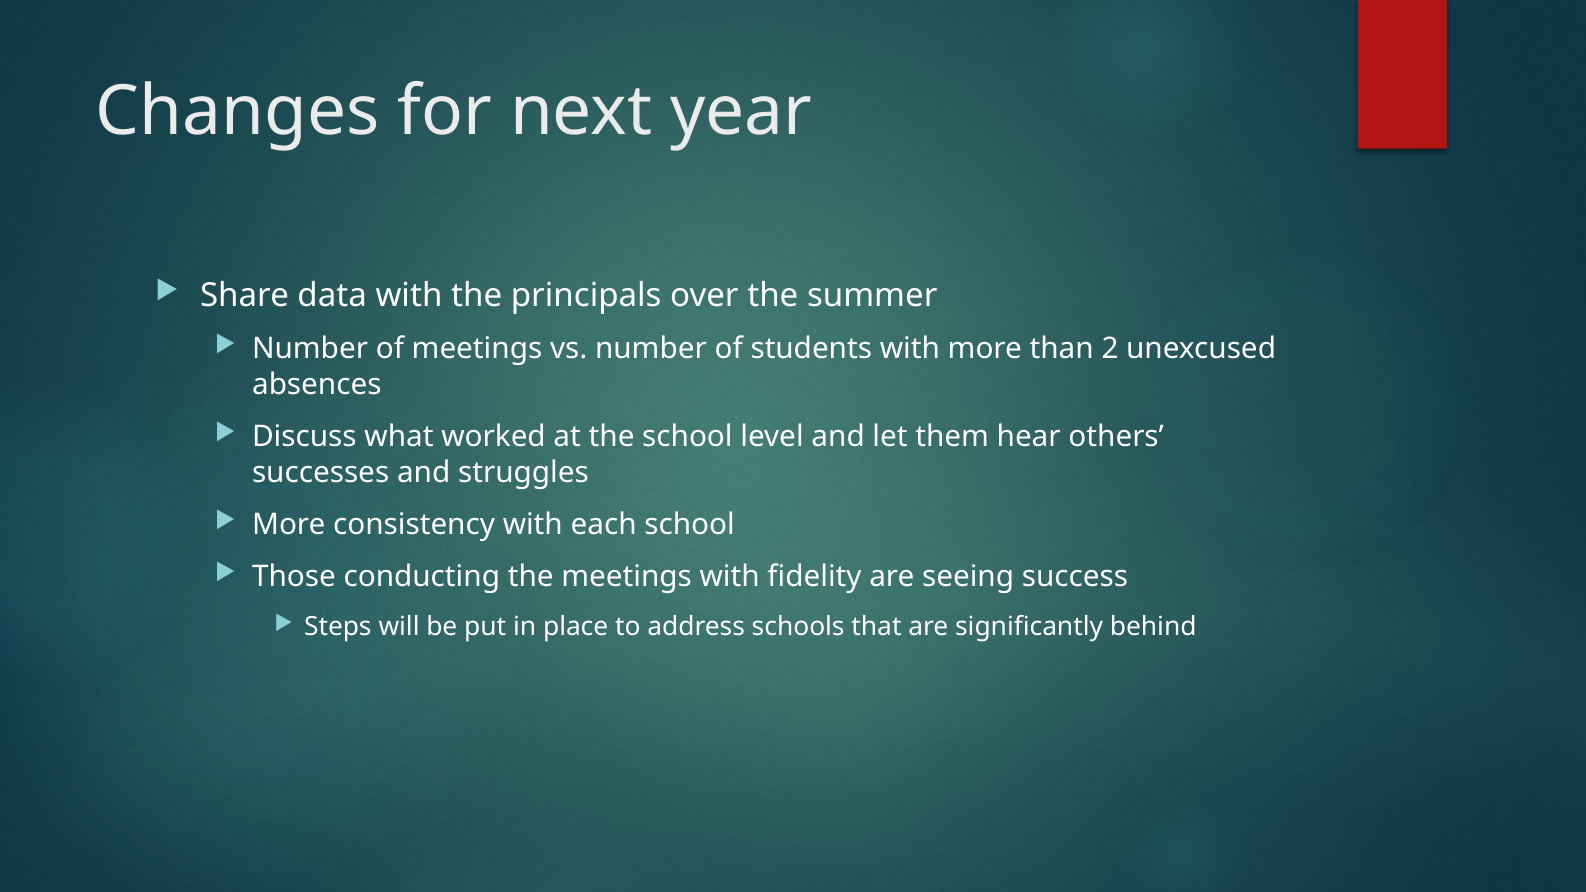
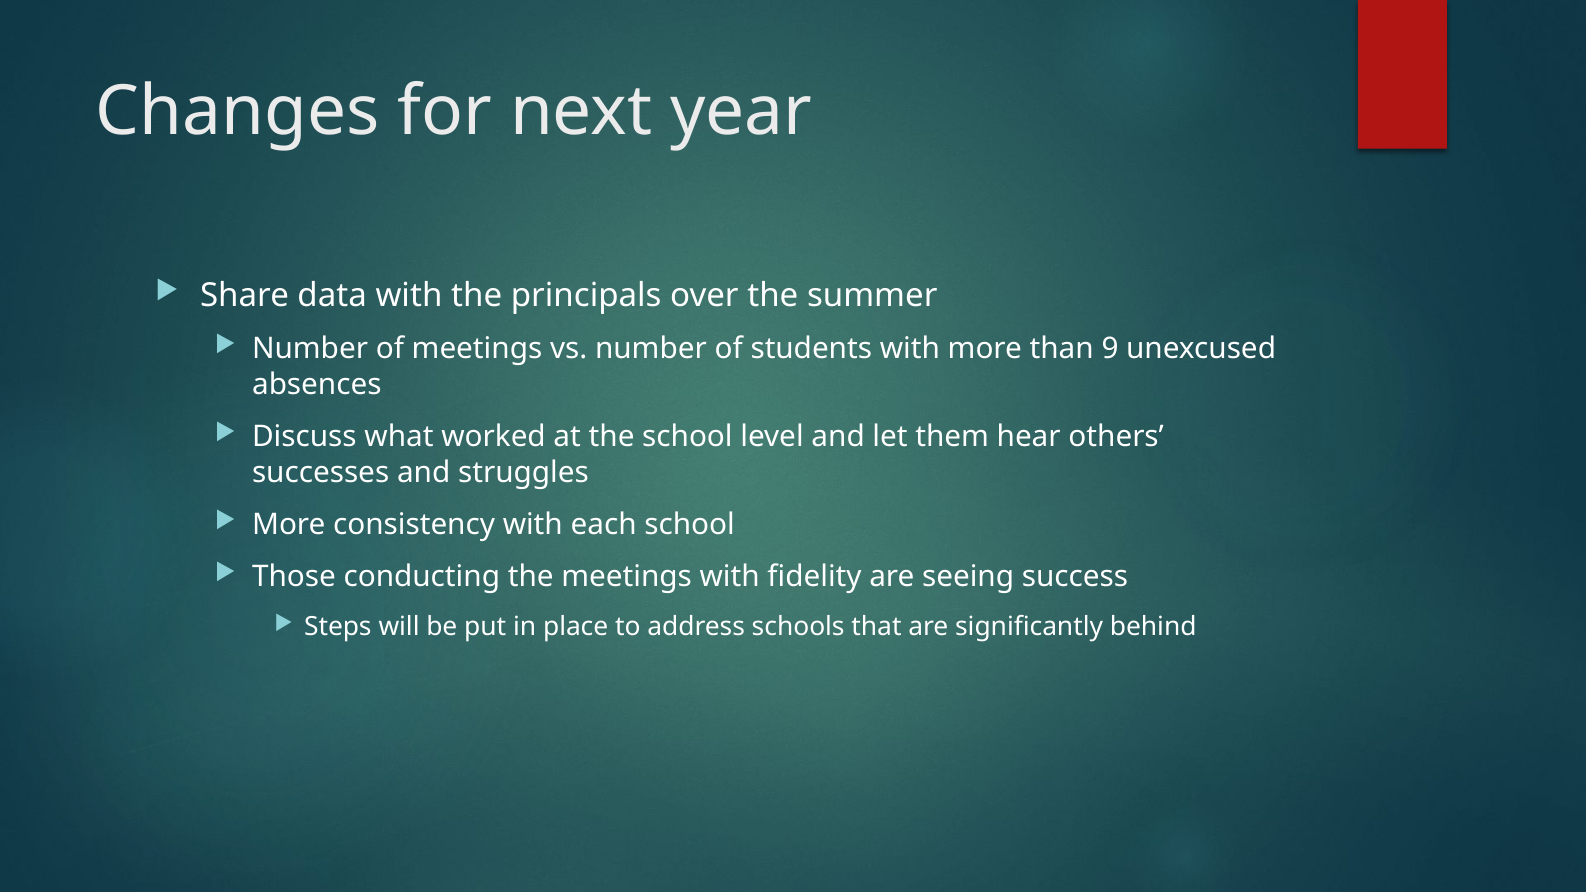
2: 2 -> 9 (1110, 349)
